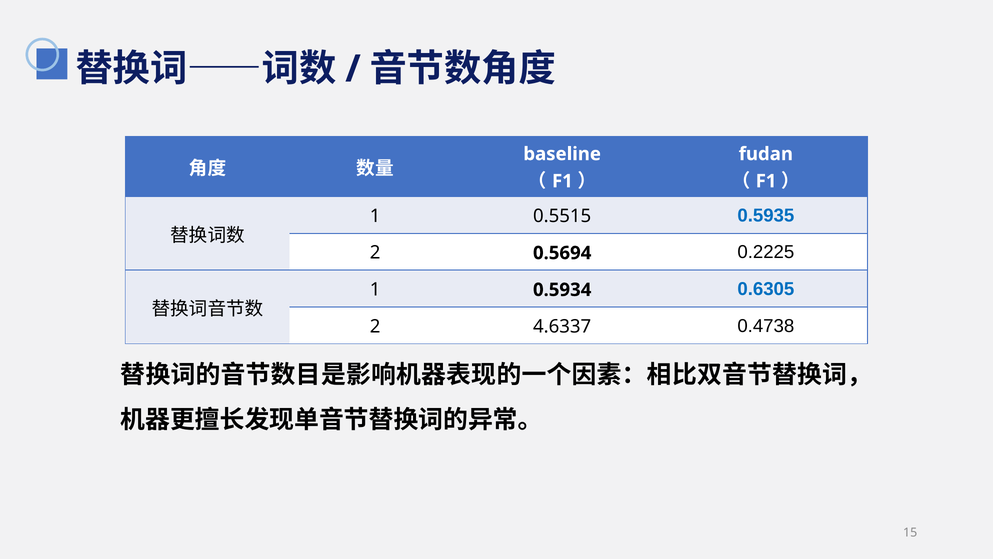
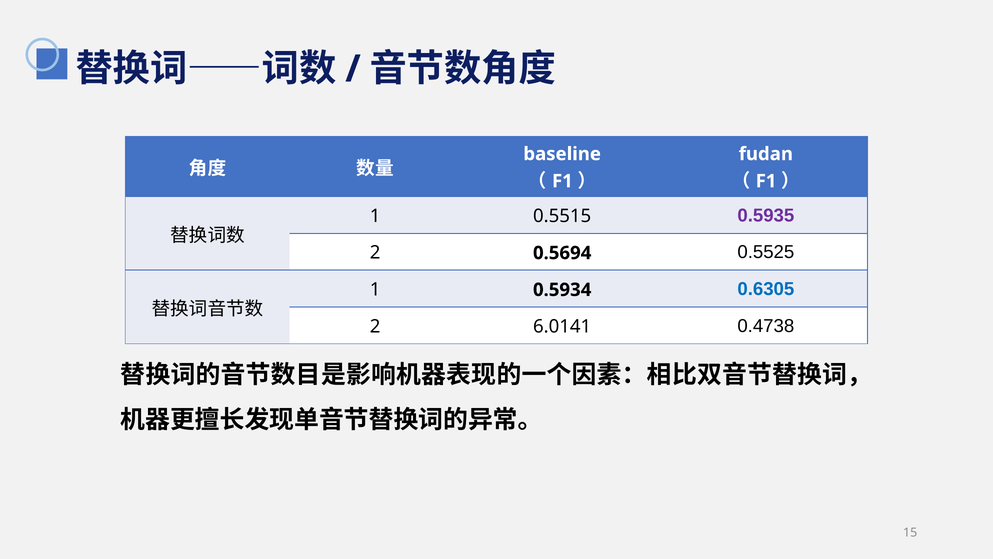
0.5935 colour: blue -> purple (766, 215)
0.2225: 0.2225 -> 0.5525 (766, 252)
4.6337: 4.6337 -> 6.0141 (562, 326)
